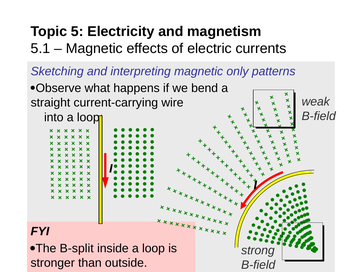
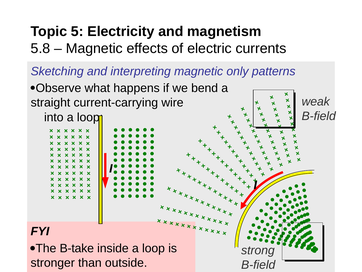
5.1: 5.1 -> 5.8 (40, 48)
B-split: B-split -> B-take (77, 248)
